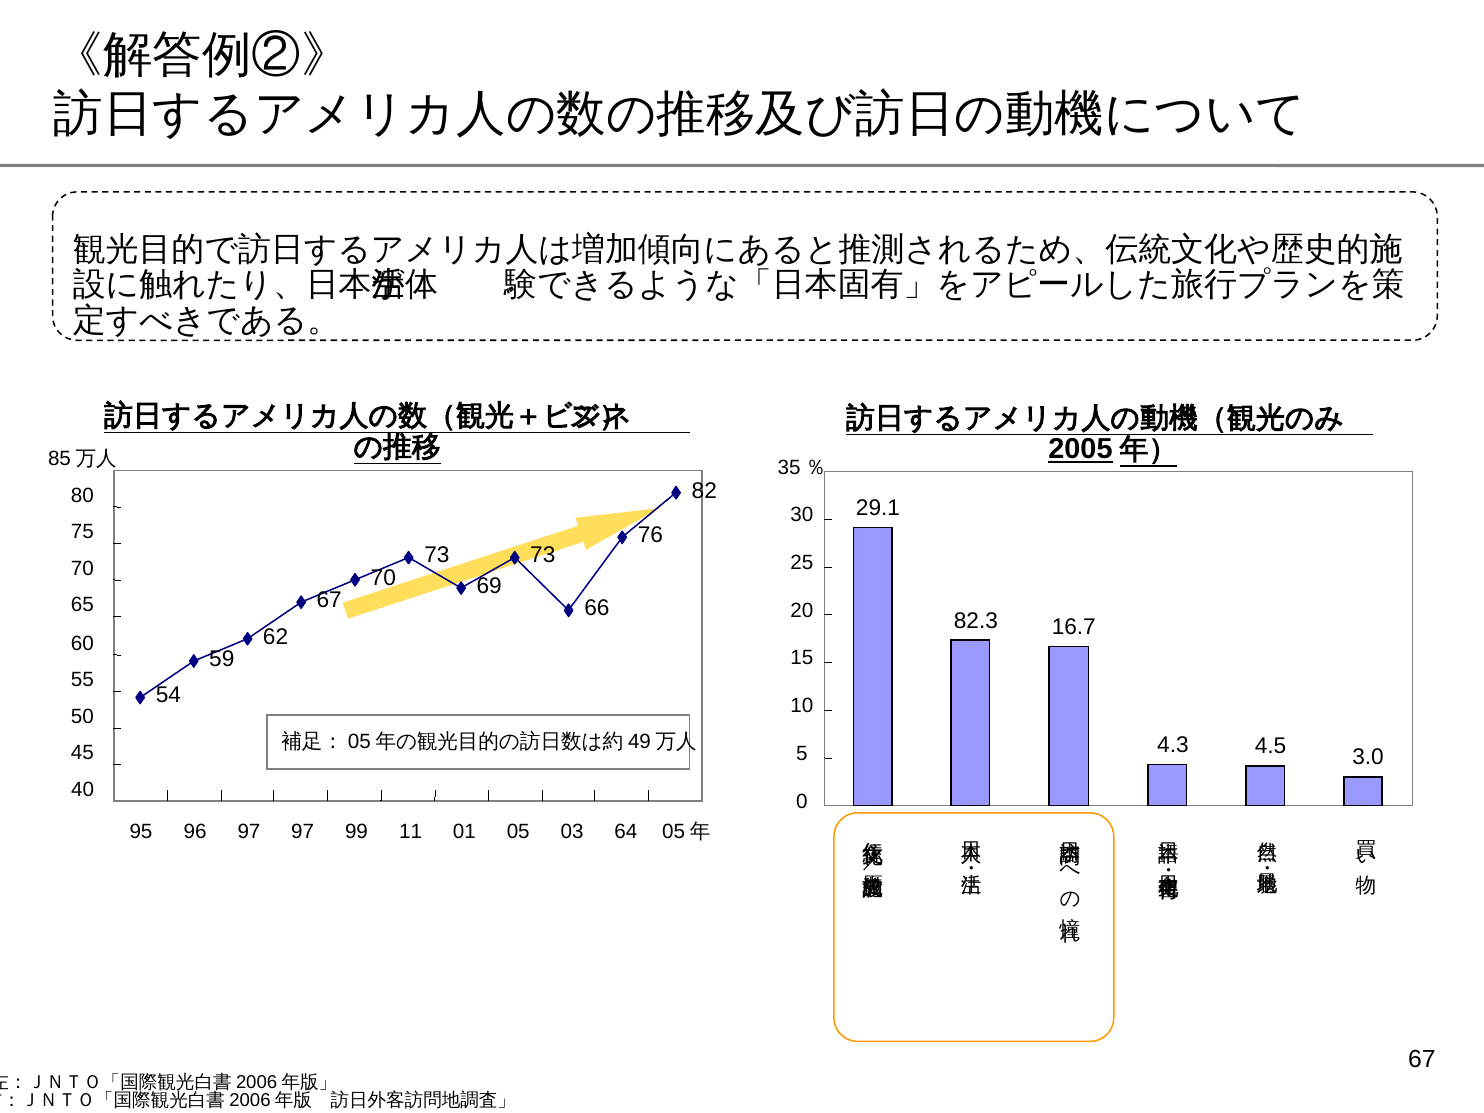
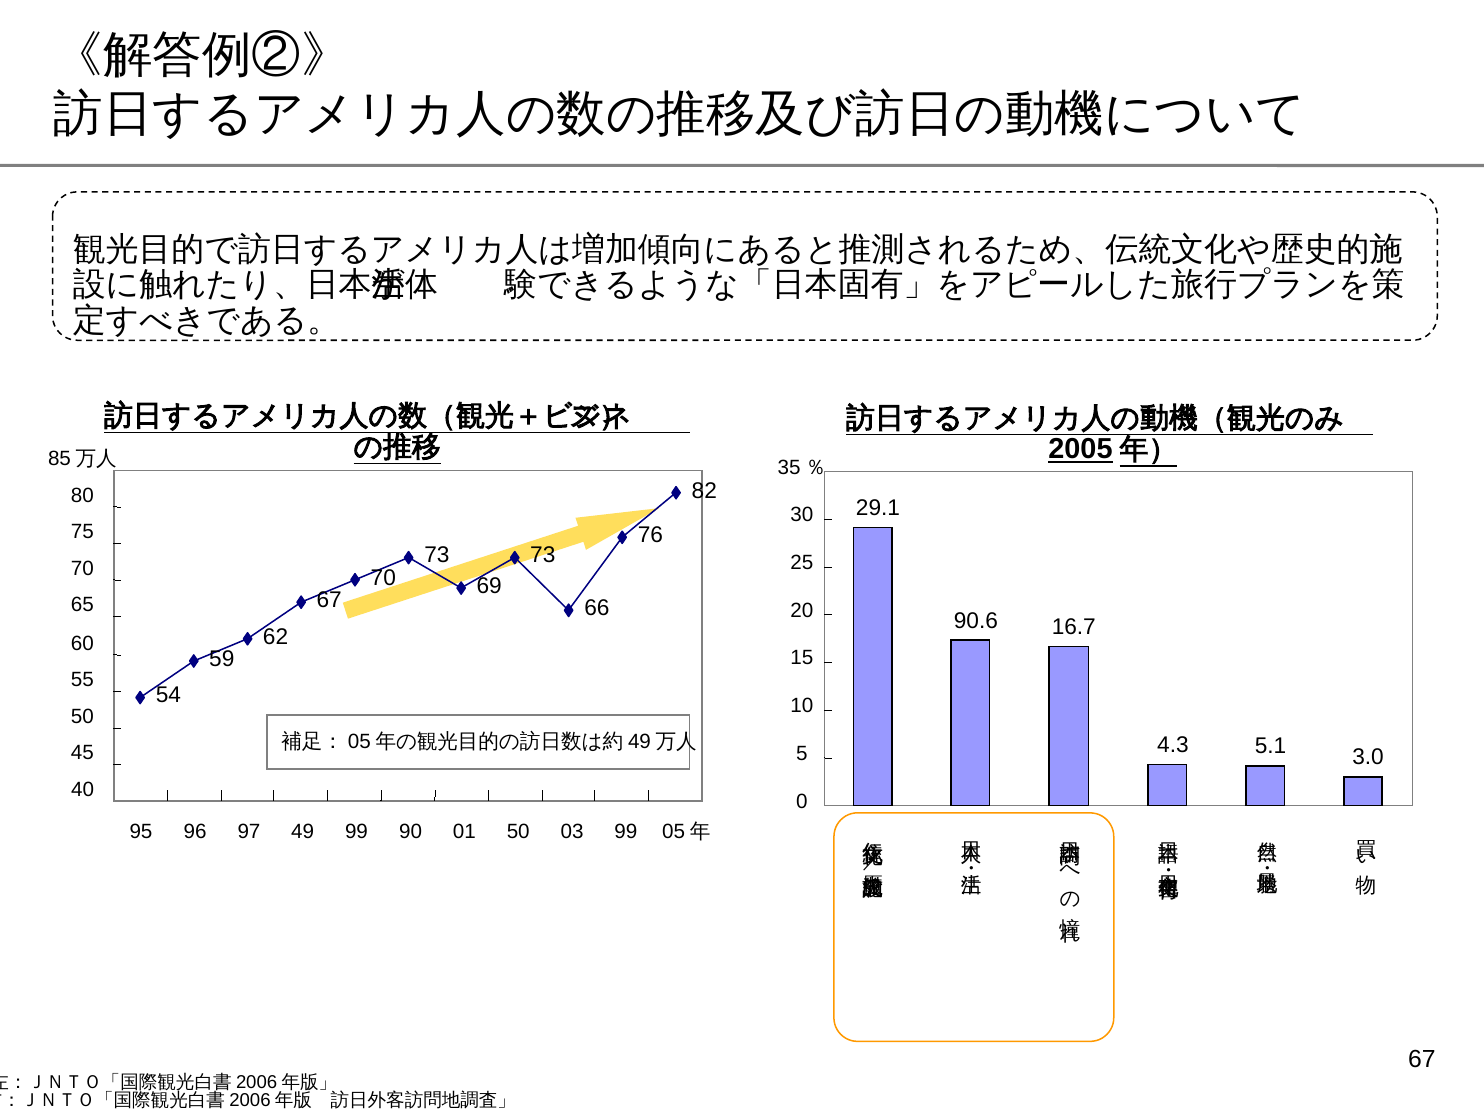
82.3: 82.3 -> 90.6 (976, 621)
4.5: 4.5 -> 5.1 (1271, 746)
97 97: 97 -> 49 (303, 832)
11: 11 -> 90 (411, 832)
01 05: 05 -> 50 (518, 832)
03 64: 64 -> 99 (626, 832)
